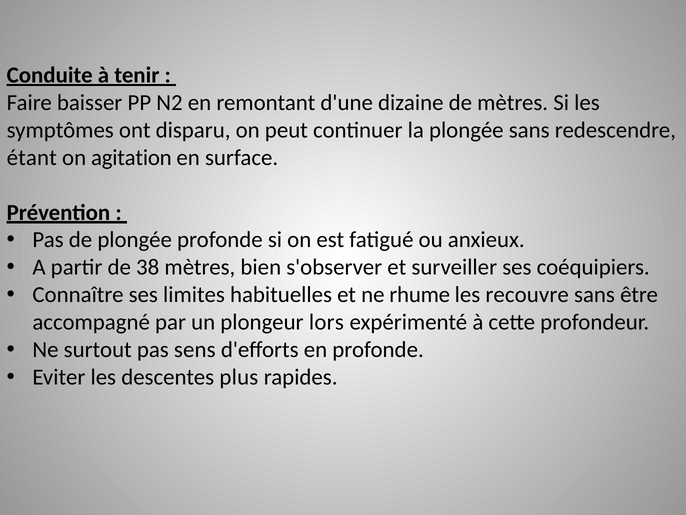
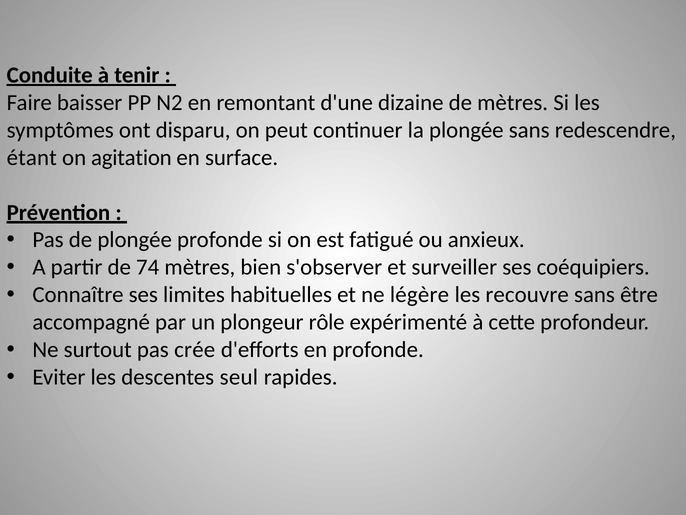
38: 38 -> 74 (148, 267)
rhume: rhume -> légère (419, 295)
lors: lors -> rôle (327, 322)
sens: sens -> crée (195, 349)
plus: plus -> seul (239, 377)
